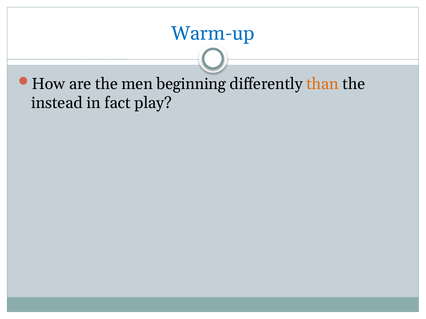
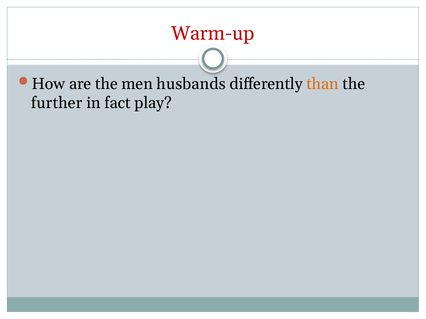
Warm-up colour: blue -> red (213, 34)
beginning: beginning -> husbands (191, 84)
instead: instead -> further (57, 103)
